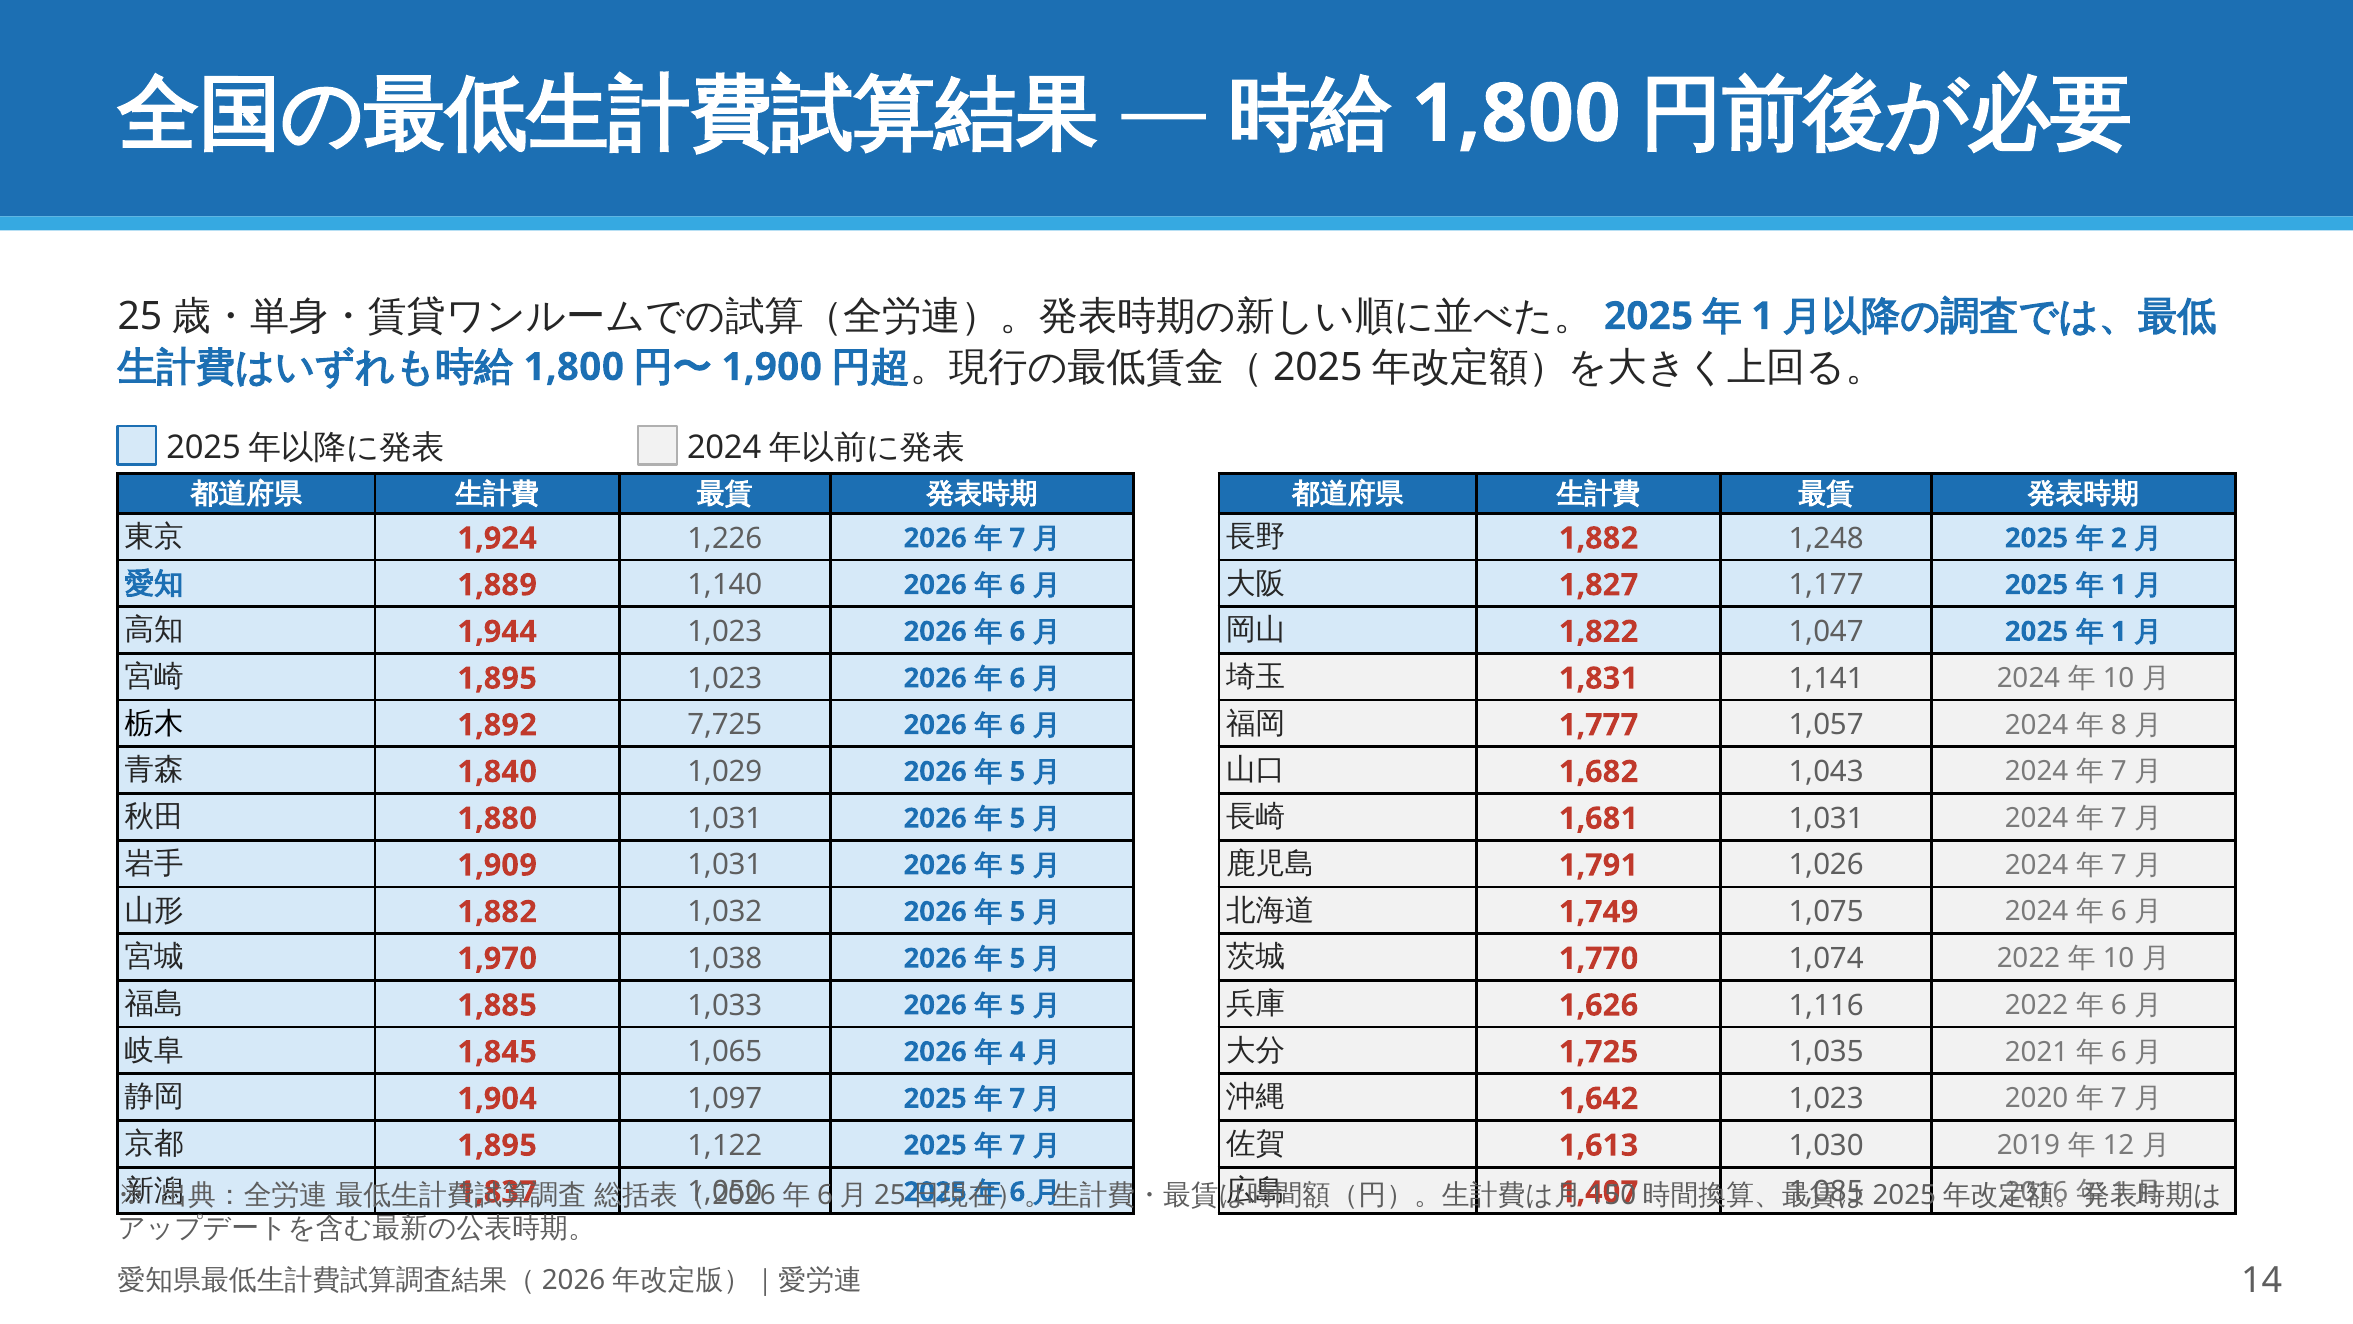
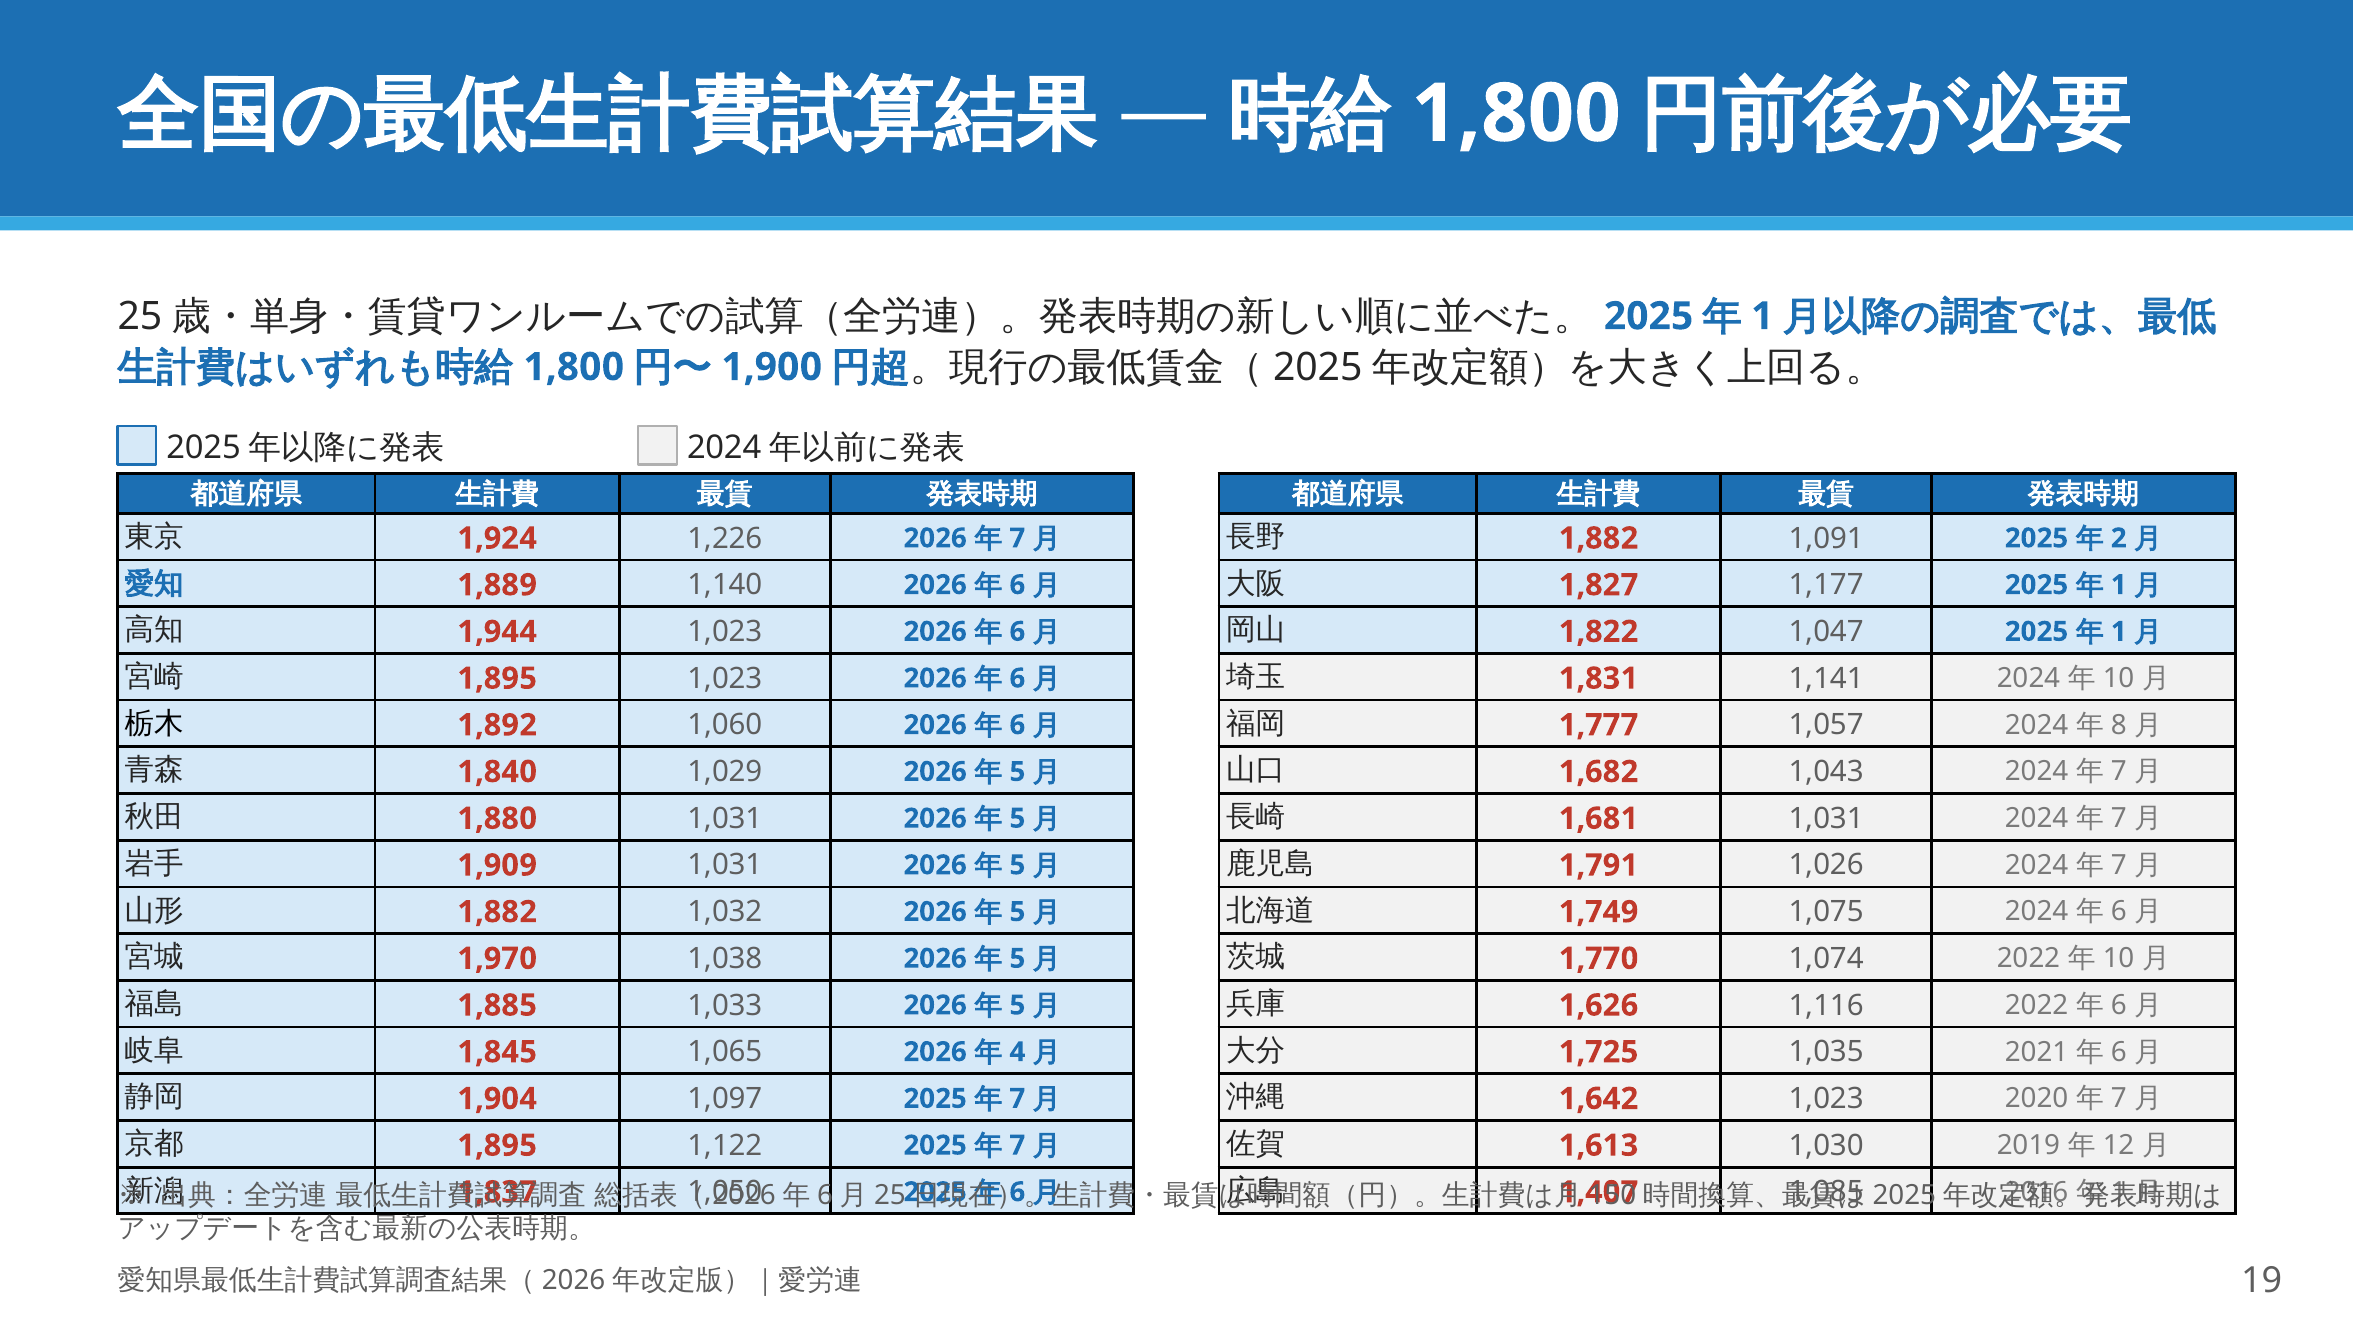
1,248: 1,248 -> 1,091 (1826, 538)
7,725: 7,725 -> 1,060 (725, 725)
14: 14 -> 19 (2262, 1280)
